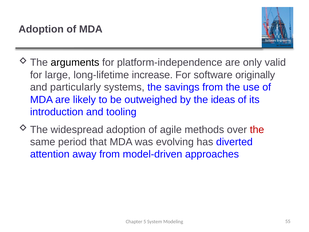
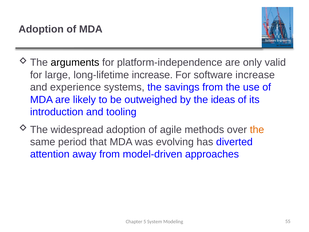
software originally: originally -> increase (255, 75)
particularly: particularly -> experience (76, 87)
the colour: red -> orange (257, 129)
